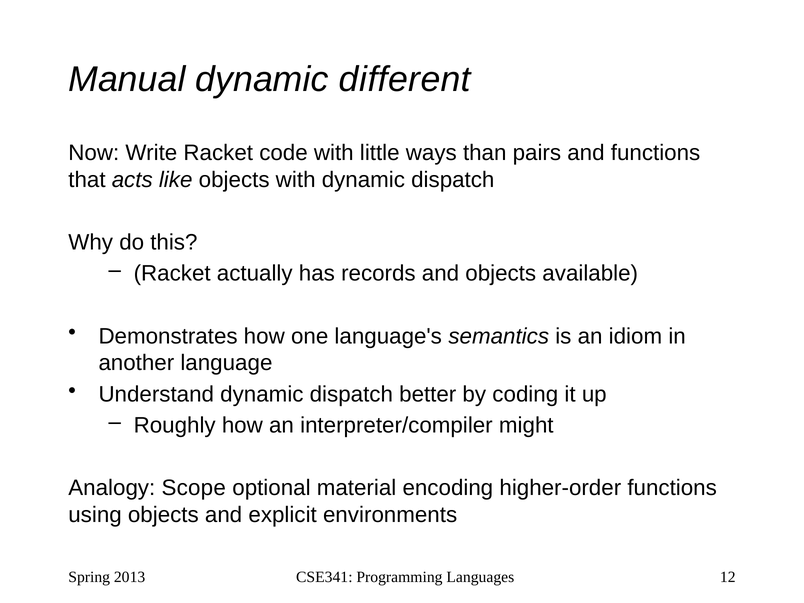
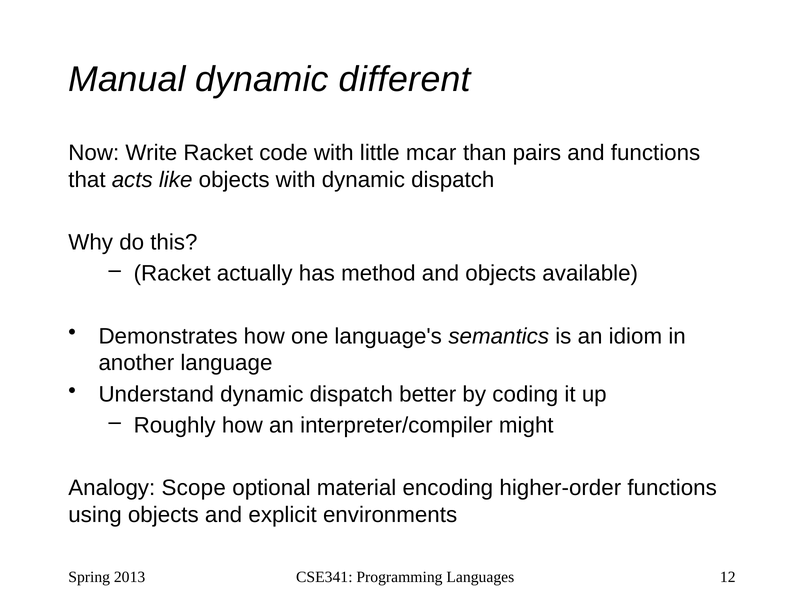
ways: ways -> mcar (431, 153)
records: records -> method (378, 274)
